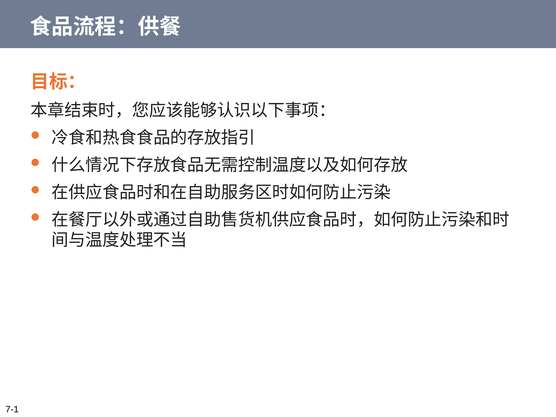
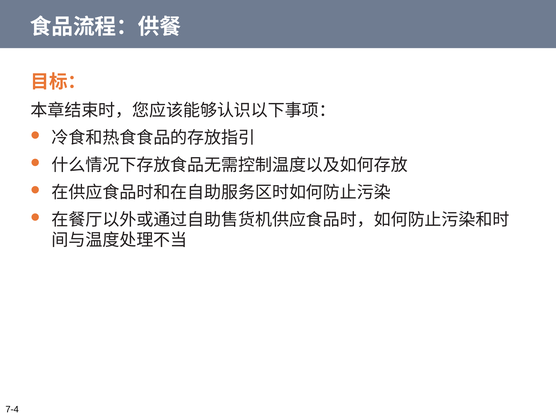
7-1: 7-1 -> 7-4 (12, 409)
